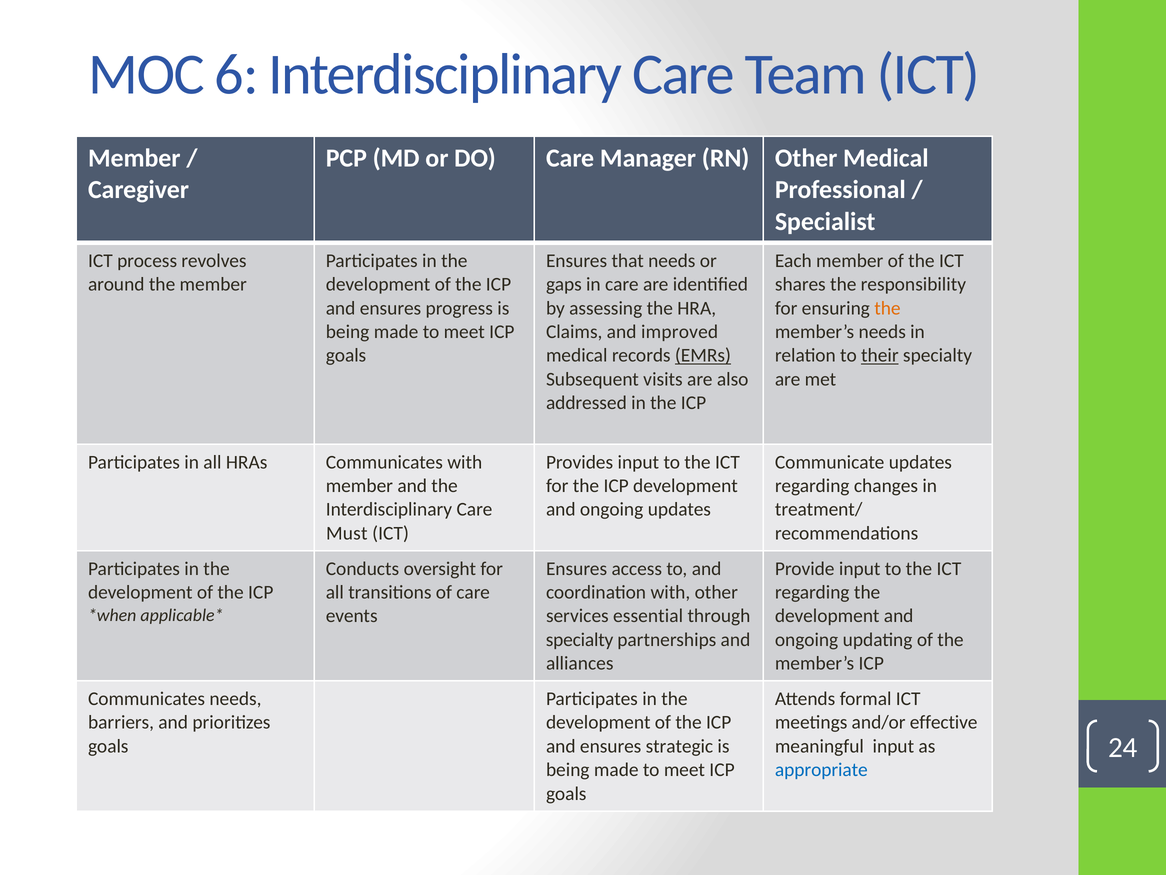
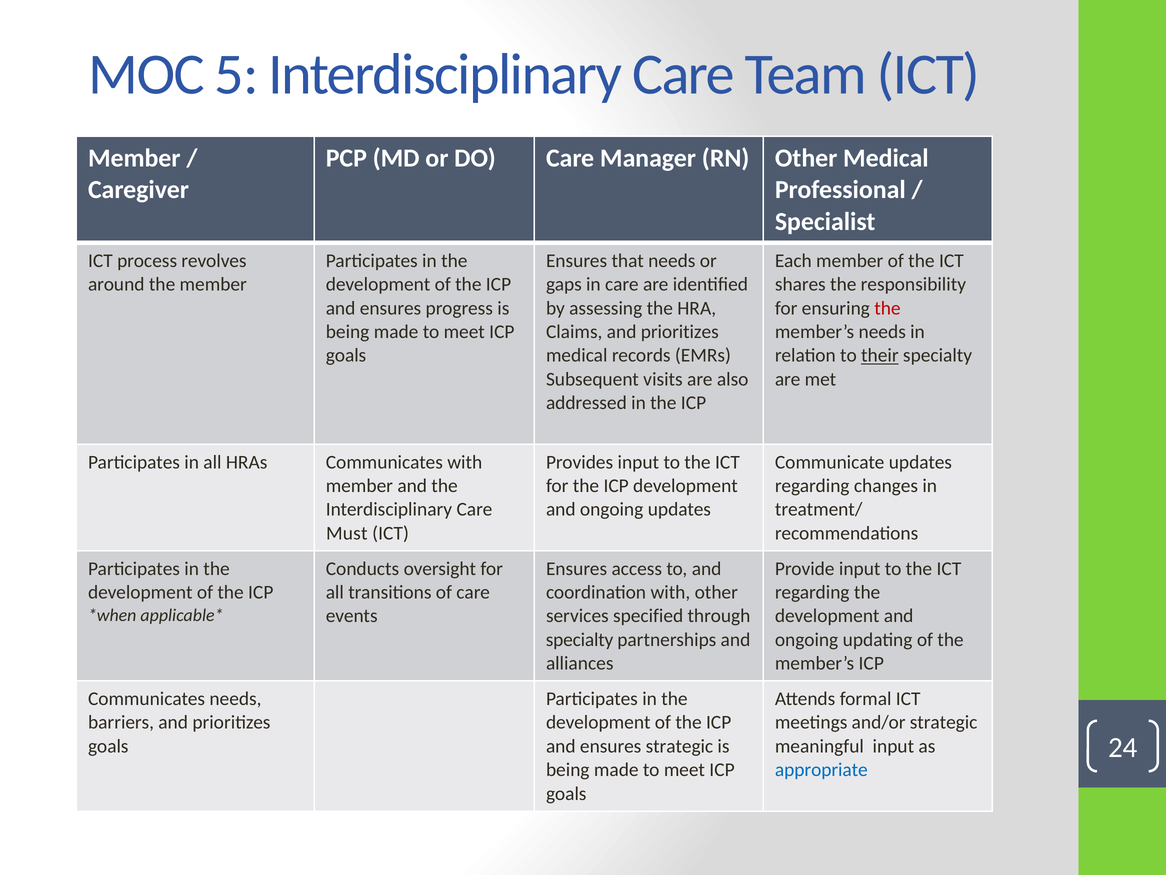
6: 6 -> 5 (237, 74)
the colour: orange -> red (887, 308)
Claims and improved: improved -> prioritizes (680, 332)
EMRs underline: present -> none (703, 355)
essential: essential -> specified (648, 616)
and/or effective: effective -> strategic (944, 722)
